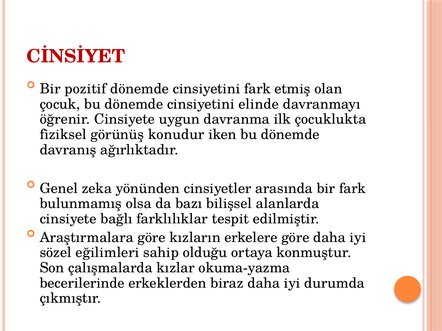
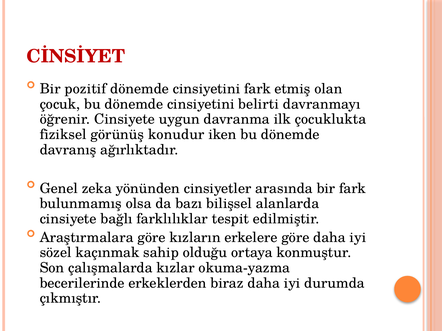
elinde: elinde -> belirti (259, 104)
eğilimleri: eğilimleri -> kaçınmak (107, 253)
